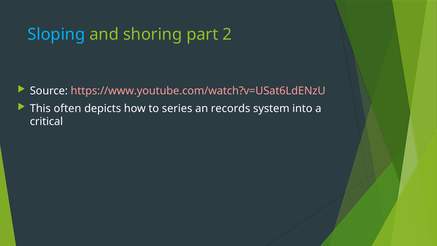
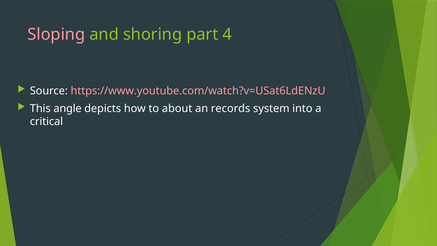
Sloping colour: light blue -> pink (56, 34)
2: 2 -> 4 (227, 34)
often: often -> angle (68, 108)
series: series -> about (177, 108)
